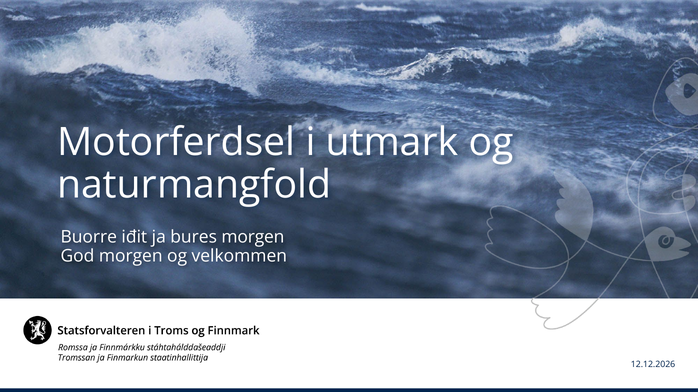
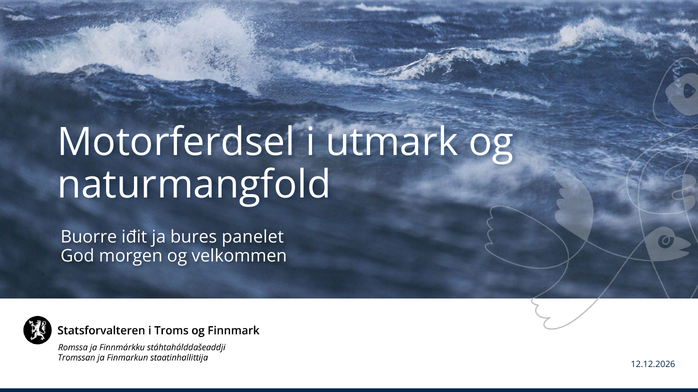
bures morgen: morgen -> panelet (253, 237)
